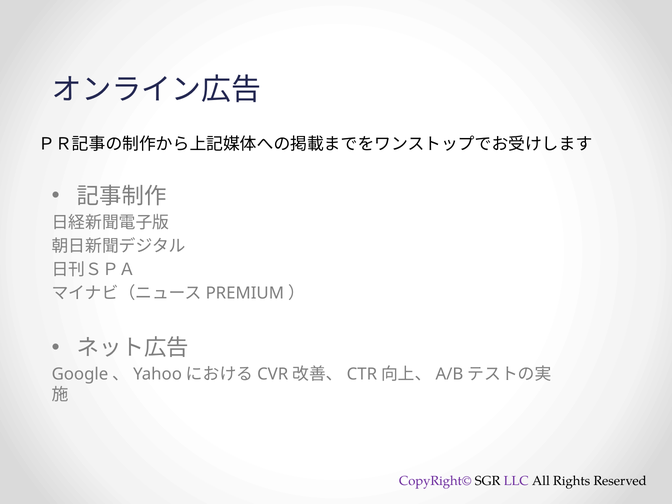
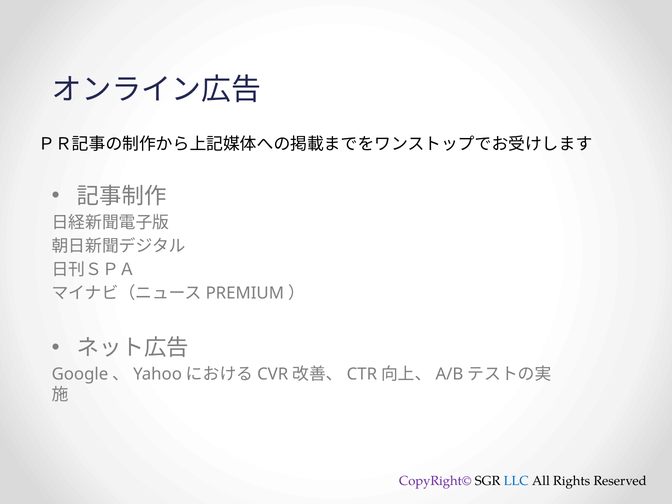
LLC colour: purple -> blue (516, 481)
